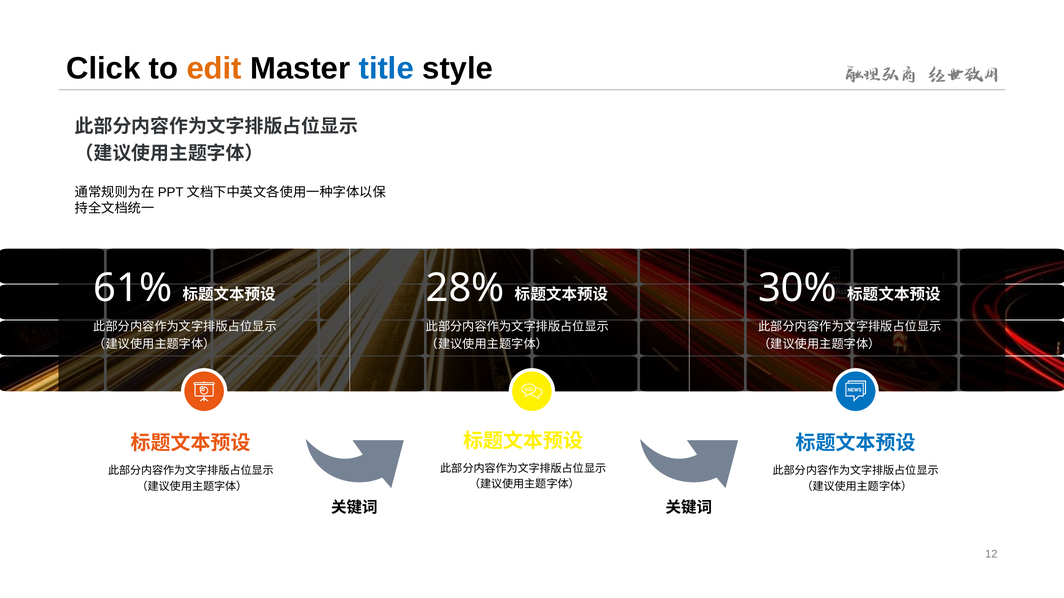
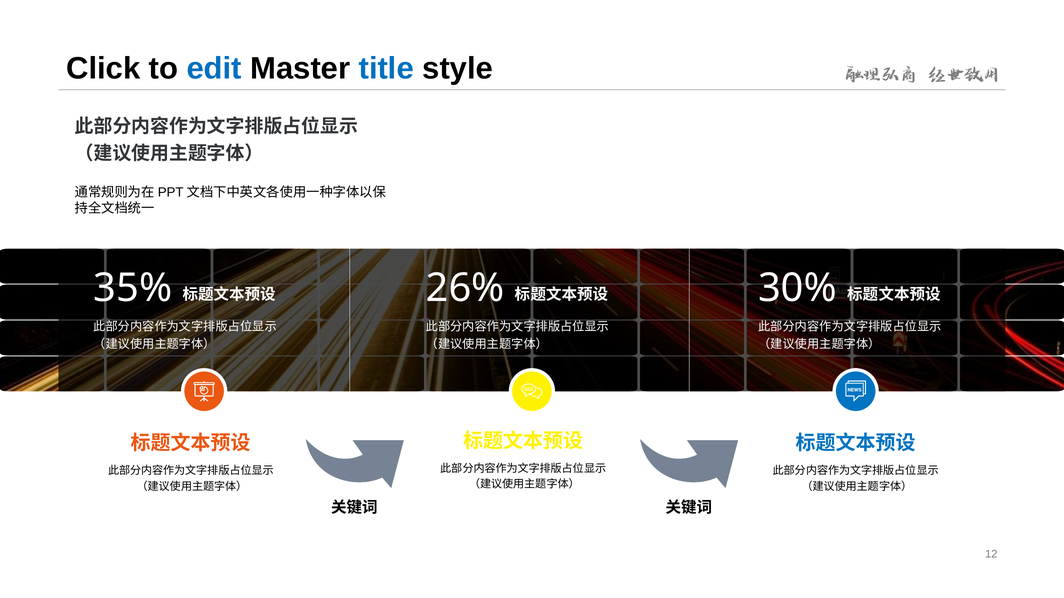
edit colour: orange -> blue (214, 69)
61%: 61% -> 35% (133, 288)
28%: 28% -> 26% (465, 288)
